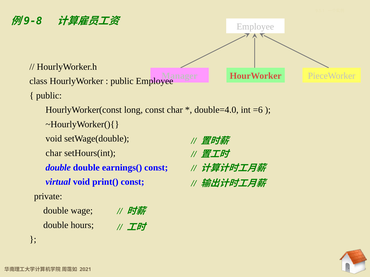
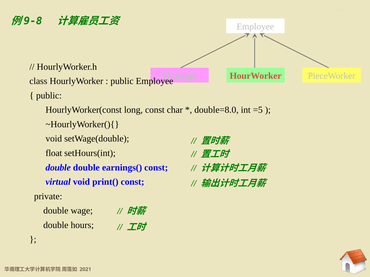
double=4.0: double=4.0 -> double=8.0 (216, 110)
=6: =6 -> =5 (258, 110)
char: char -> float (54, 153)
